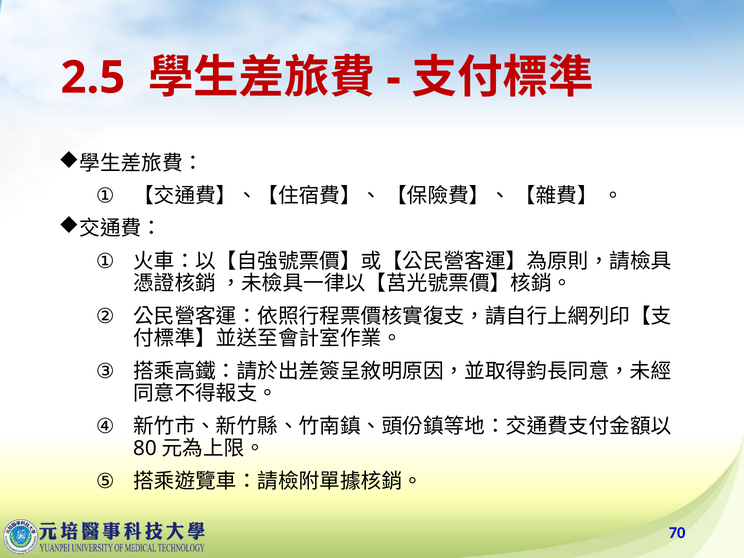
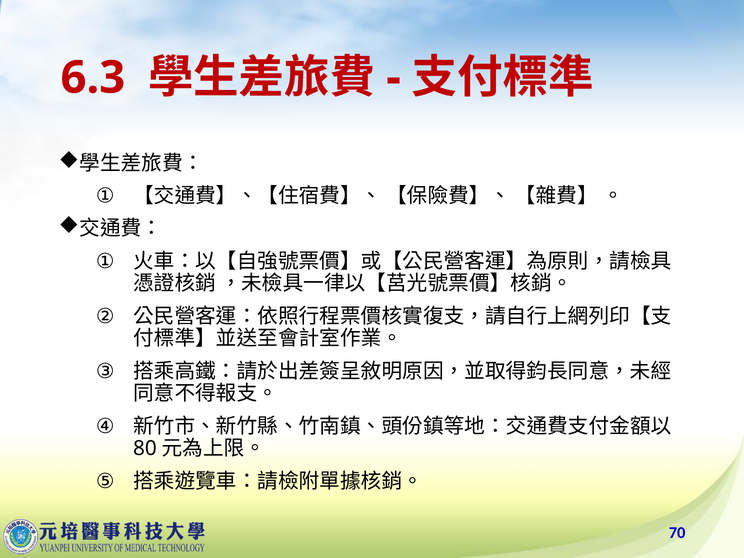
2.5: 2.5 -> 6.3 (93, 78)
